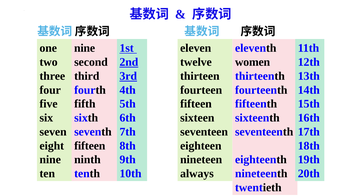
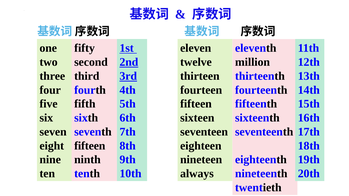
nine: nine -> fifty (85, 48)
women: women -> million (252, 62)
